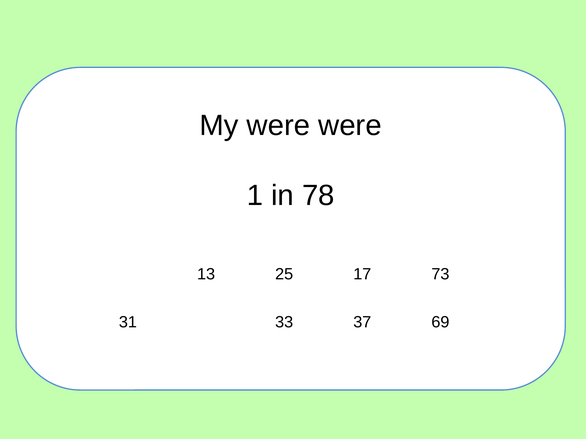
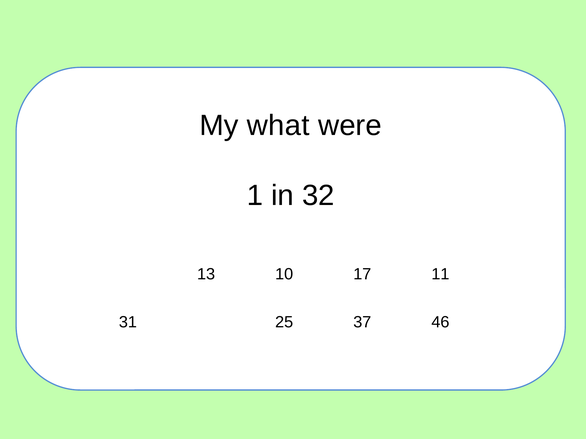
My were: were -> what (278, 126)
78: 78 -> 32 (318, 196)
25: 25 -> 10 (284, 275)
73: 73 -> 11 (440, 275)
33: 33 -> 25 (284, 323)
69: 69 -> 46 (440, 323)
